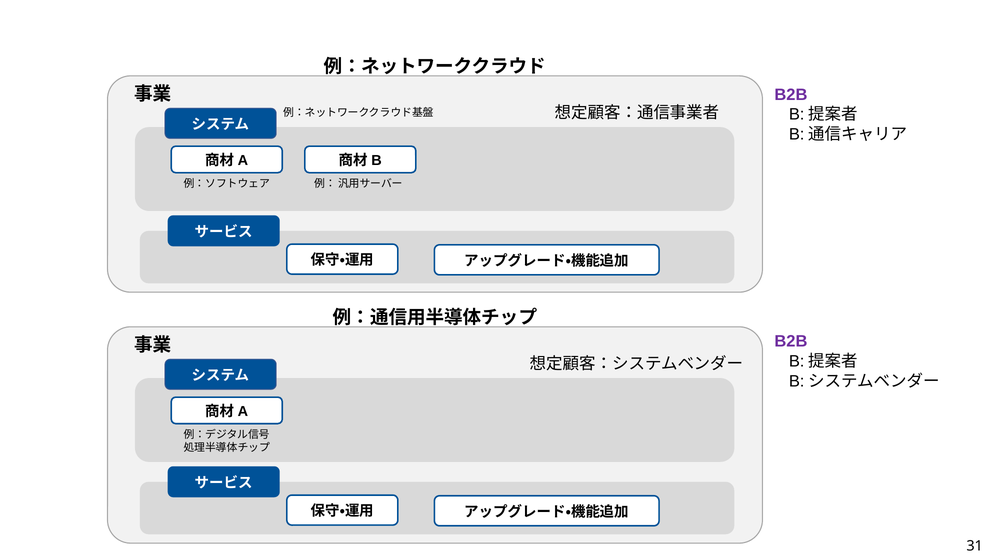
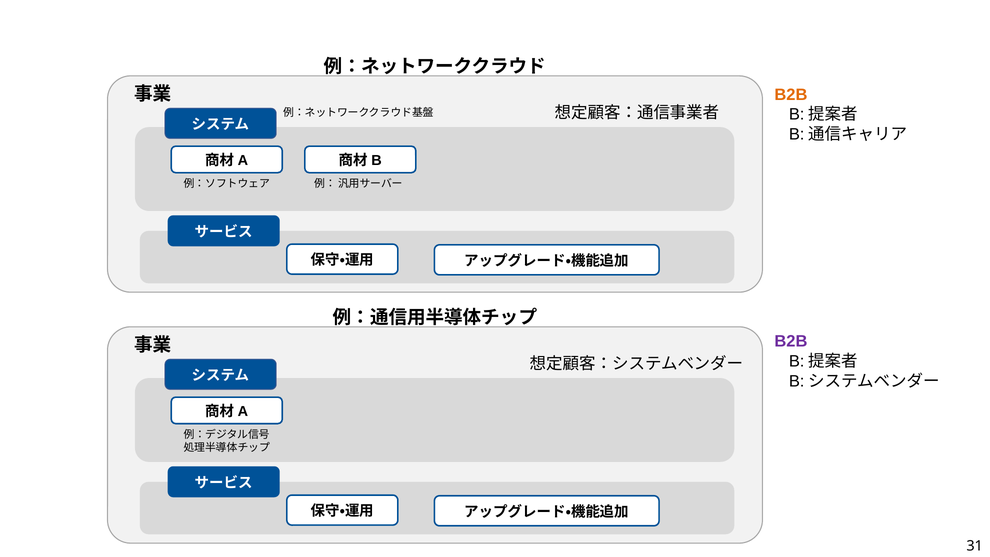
B2B colour: purple -> orange (791, 95)
